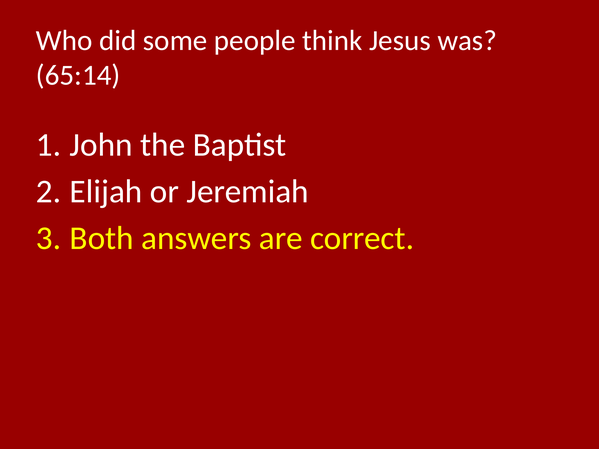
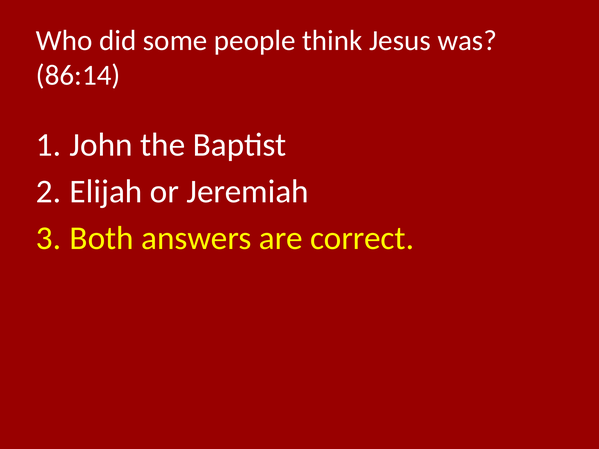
65:14: 65:14 -> 86:14 (78, 75)
